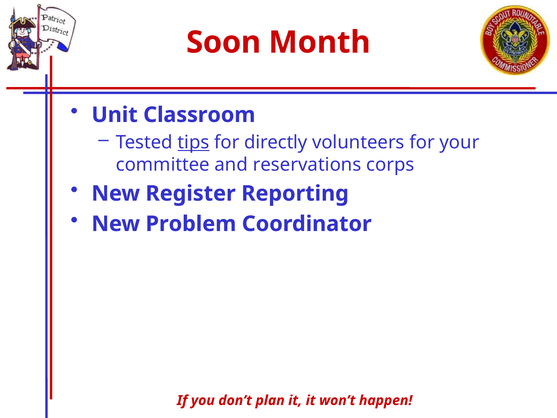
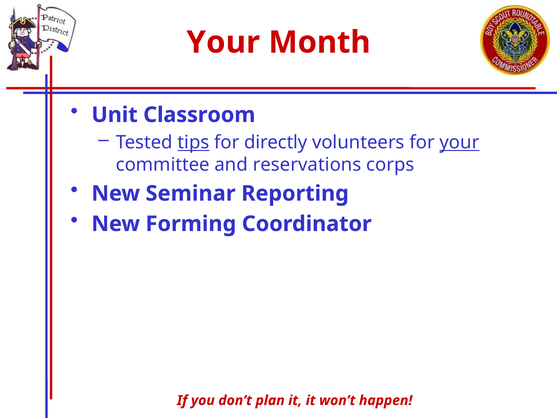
Soon: Soon -> Your (223, 42)
your underline: none -> present (459, 142)
Register: Register -> Seminar (191, 193)
Problem: Problem -> Forming (191, 224)
